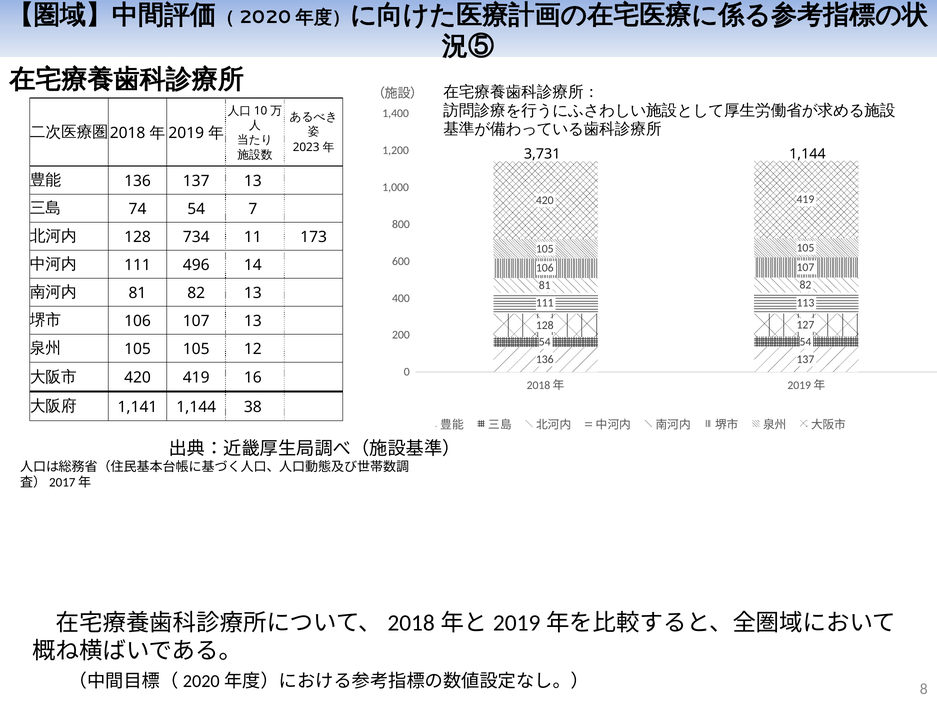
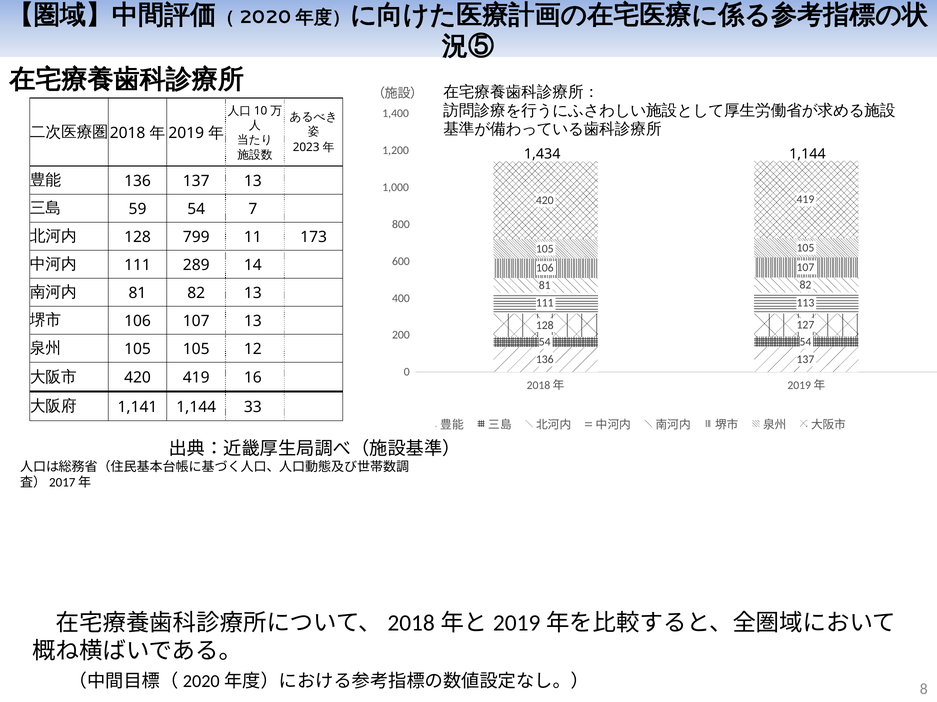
3,731: 3,731 -> 1,434 (542, 154)
74: 74 -> 59 (138, 209)
734: 734 -> 799 (196, 237)
496: 496 -> 289 (196, 265)
38: 38 -> 33 (253, 407)
